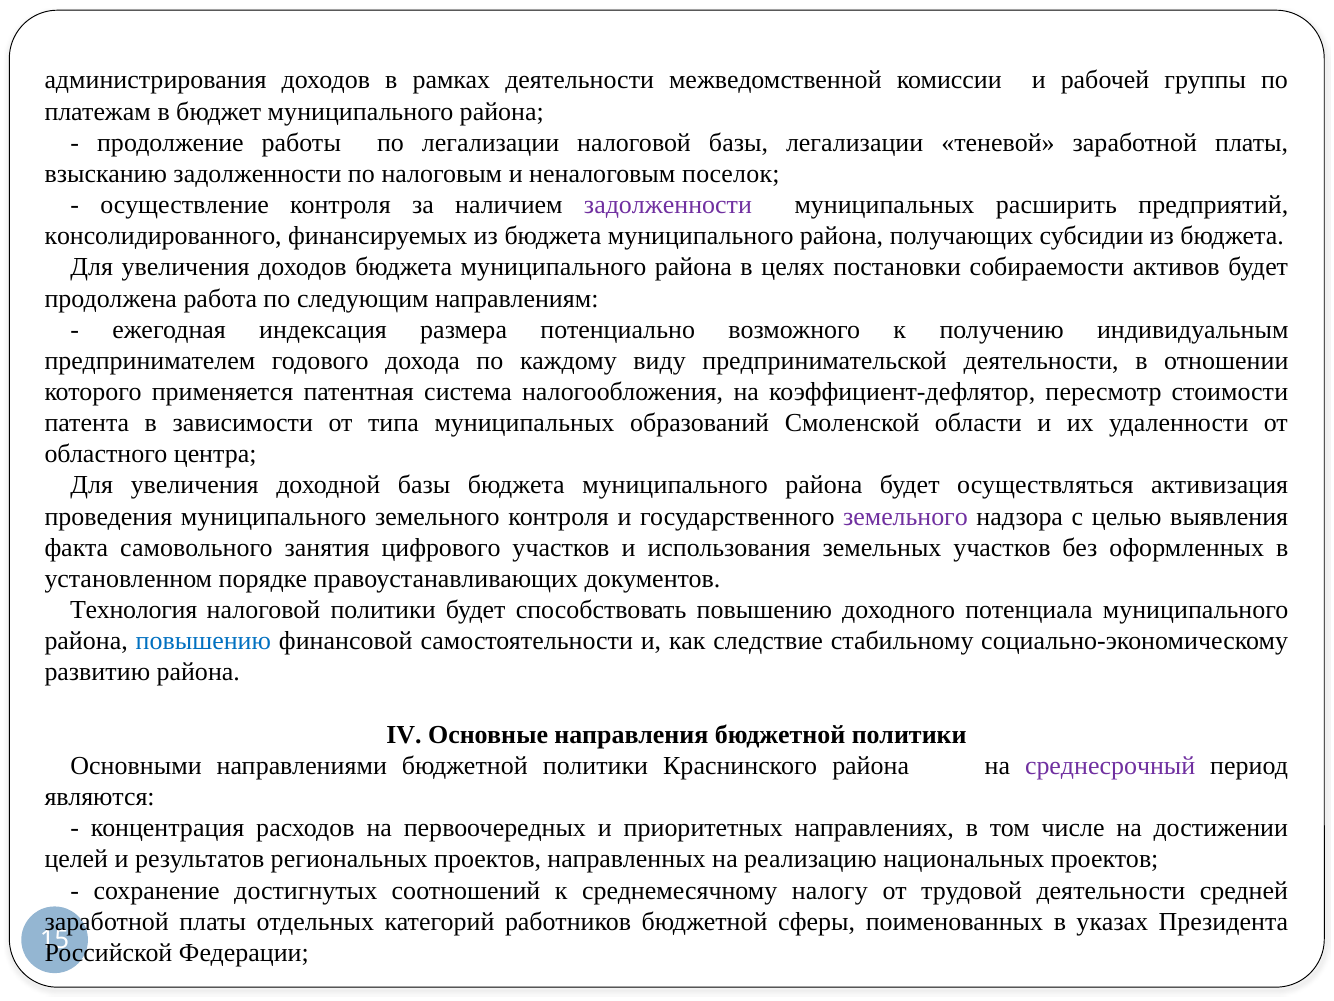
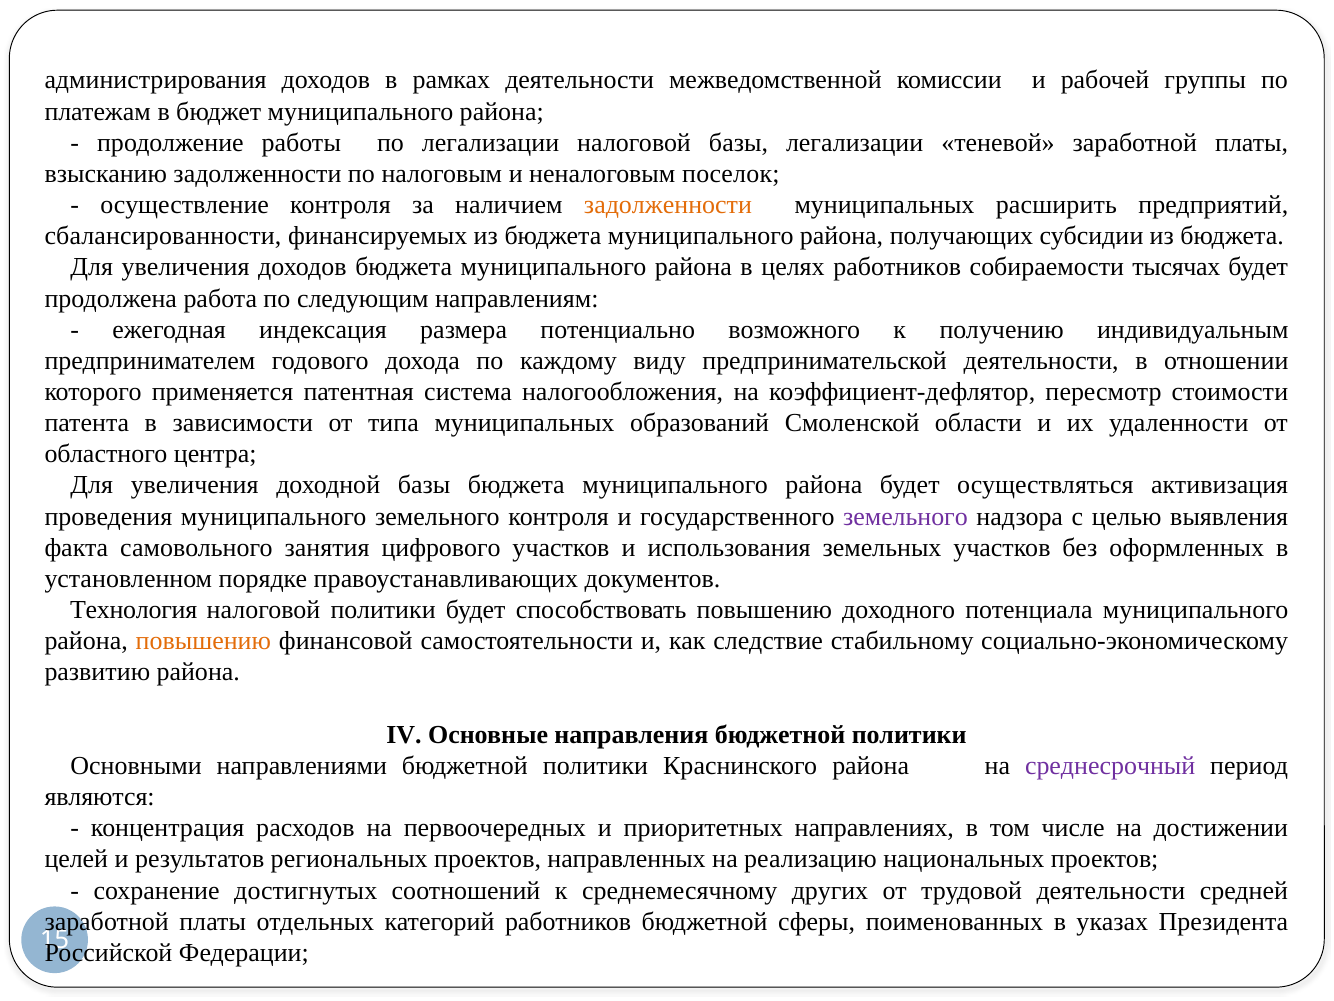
задолженности colour: purple -> orange (668, 205)
консолидированного: консолидированного -> сбалансированности (163, 236)
целях постановки: постановки -> работников (897, 267)
активов: активов -> тысячах (1176, 267)
повышению colour: blue -> orange (203, 641)
налогу: налогу -> других (830, 890)
